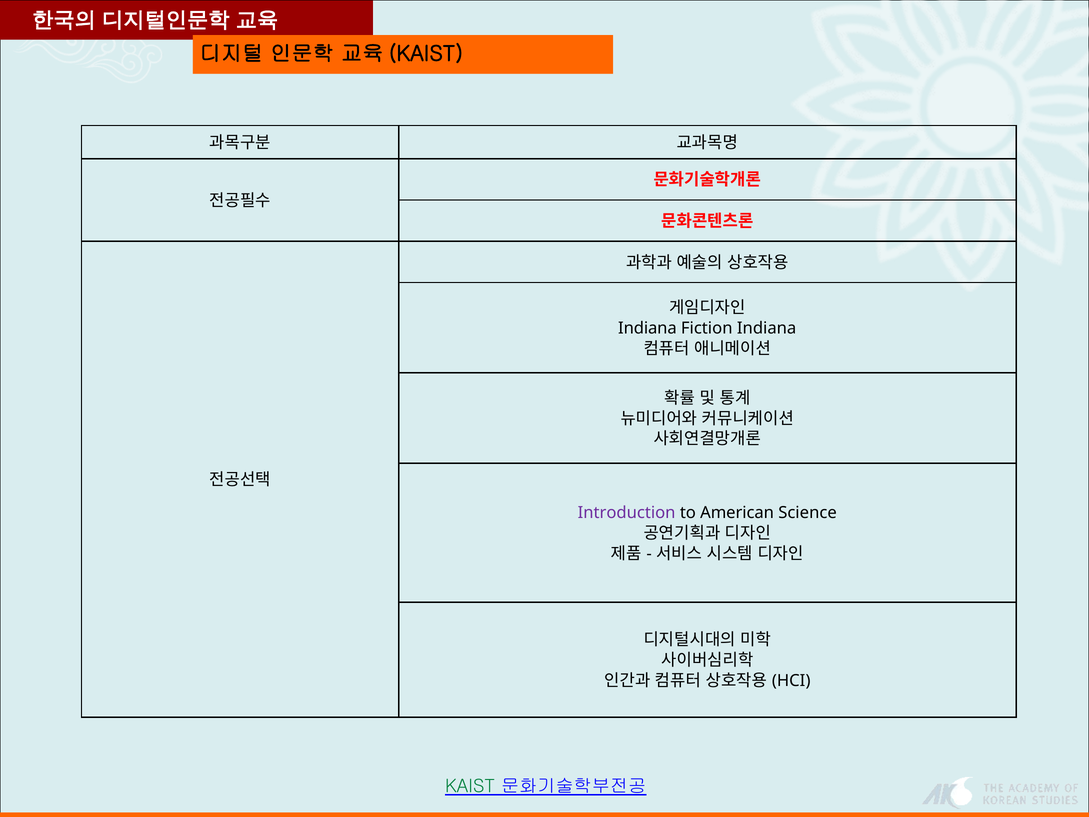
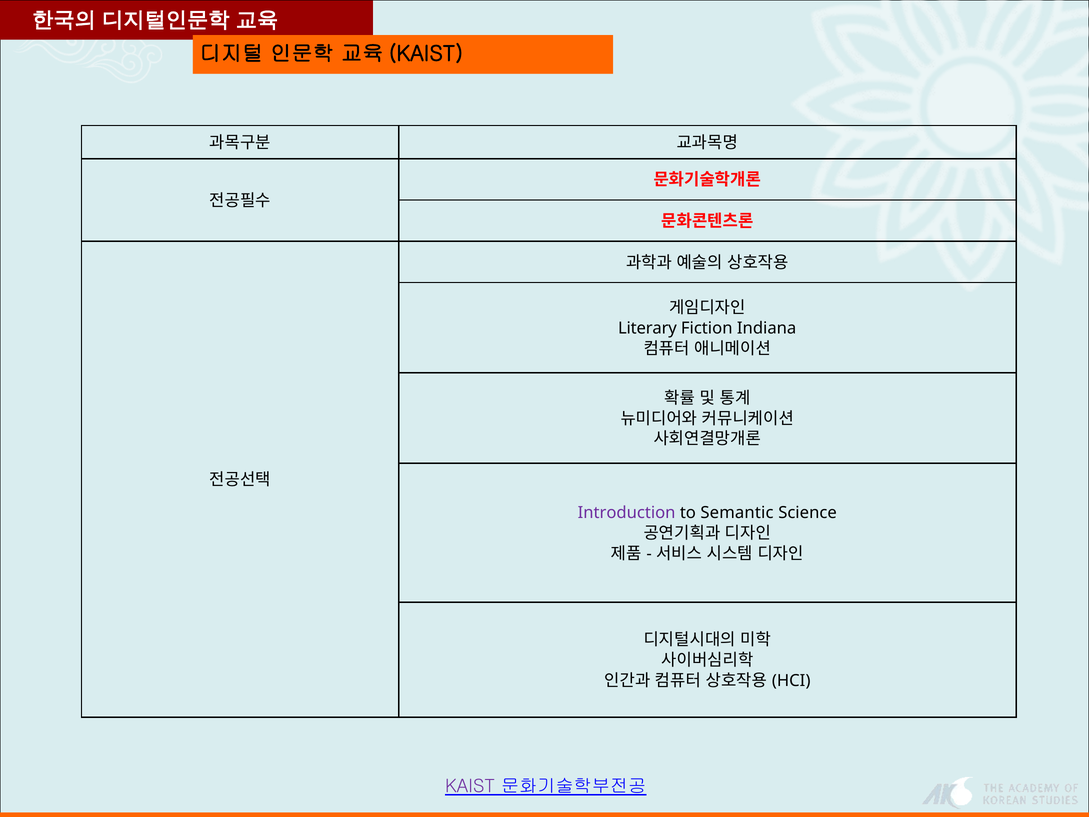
Indiana: Indiana -> Literary (647, 328)
American: American -> Semantic (737, 513)
KAIST colour: green -> purple (470, 786)
